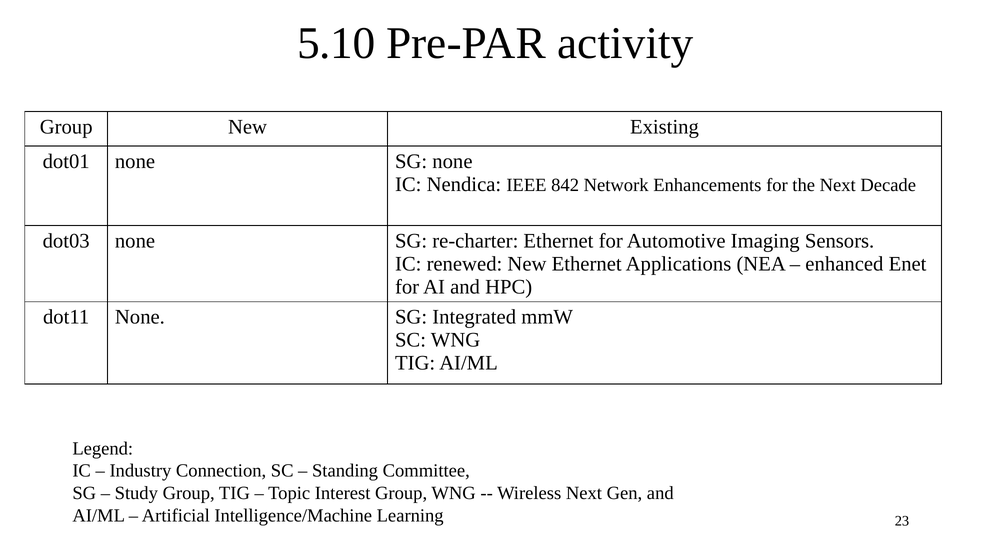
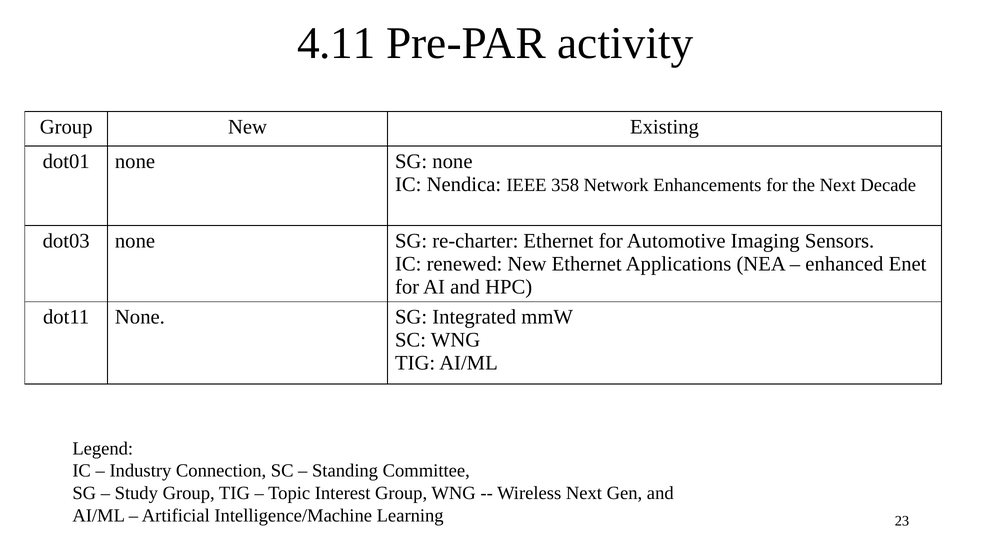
5.10: 5.10 -> 4.11 (336, 43)
842: 842 -> 358 (565, 185)
